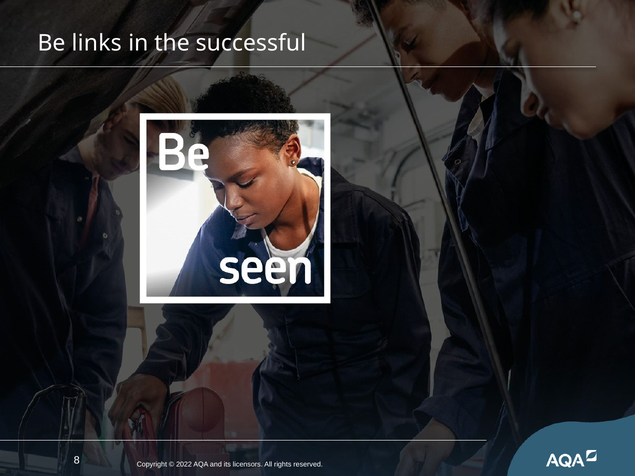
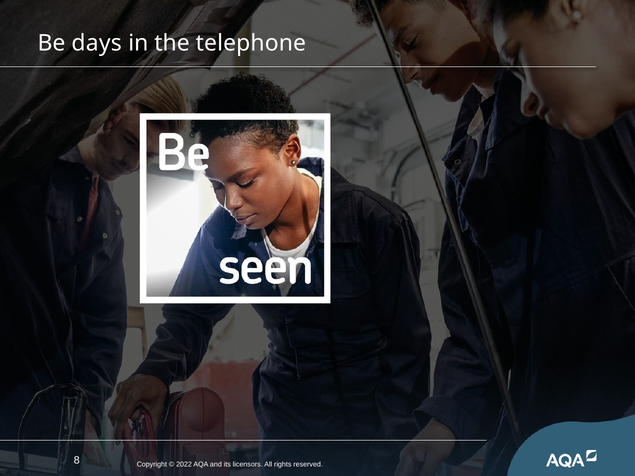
links: links -> days (97, 43)
successful: successful -> telephone (251, 43)
